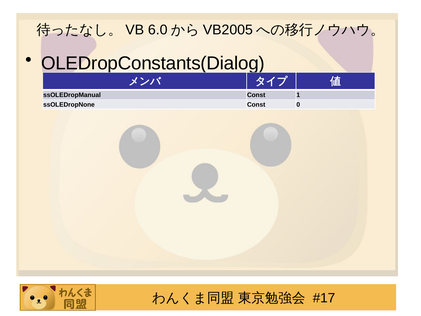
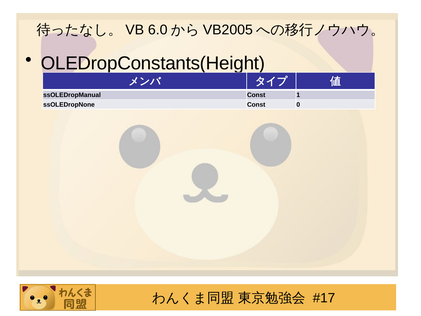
OLEDropConstants(Dialog: OLEDropConstants(Dialog -> OLEDropConstants(Height (153, 63)
